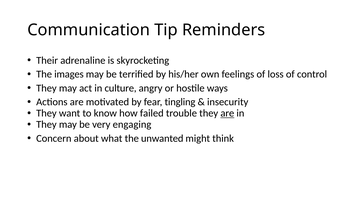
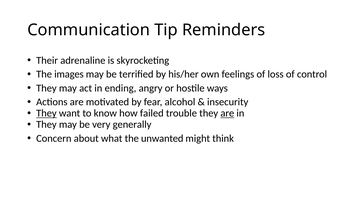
culture: culture -> ending (120, 88)
tingling: tingling -> alcohol (180, 102)
They underline: none -> present (46, 113)
engaging: engaging -> generally (132, 125)
